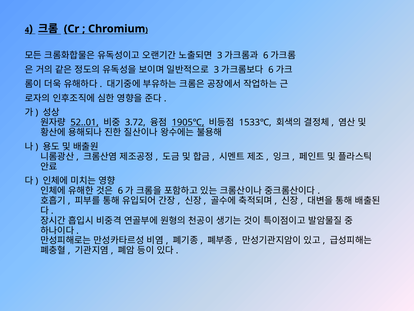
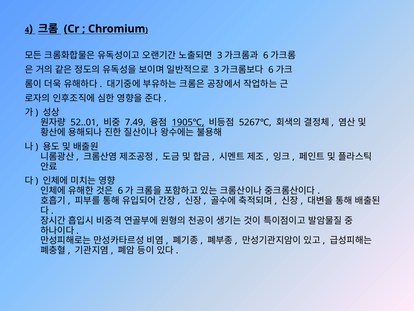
52..01 underline: present -> none (85, 122)
3.72: 3.72 -> 7.49 (135, 122)
1533℃: 1533℃ -> 5267℃ (255, 122)
